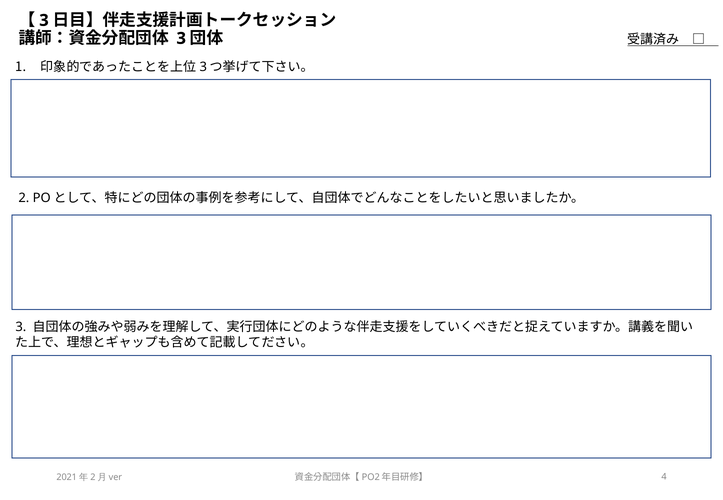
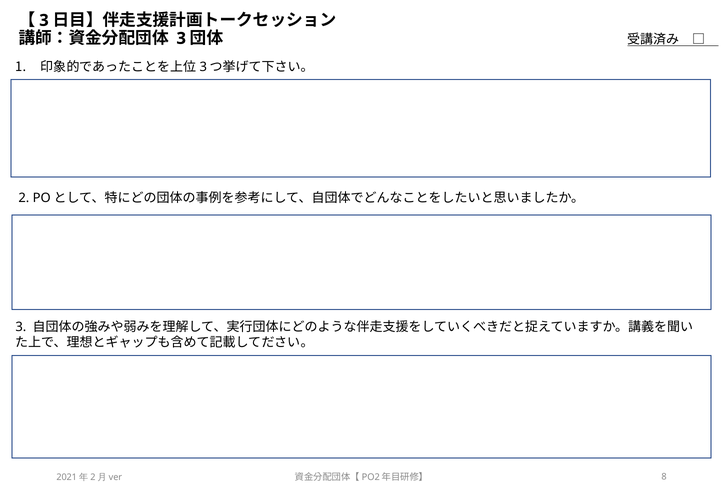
4: 4 -> 8 (664, 477)
